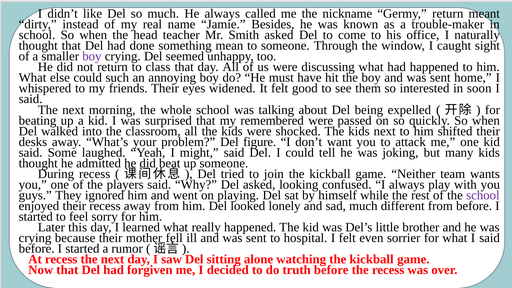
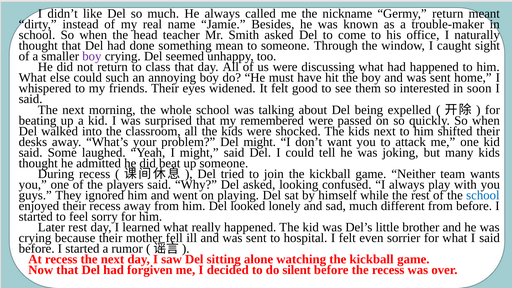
Del figure: figure -> might (260, 142)
school colour: purple -> blue (483, 195)
Later this: this -> rest (78, 227)
truth: truth -> silent (297, 270)
